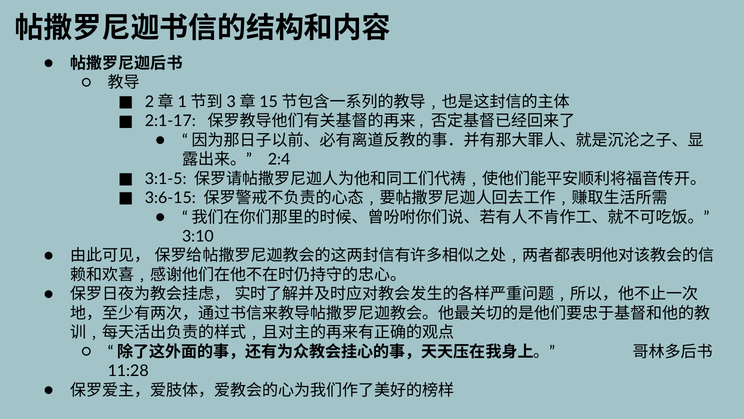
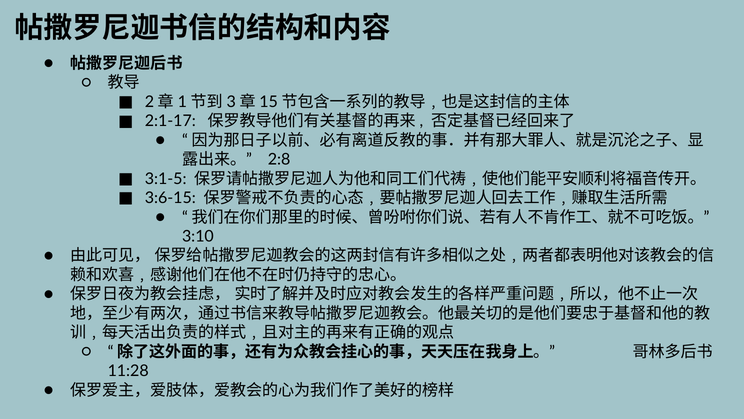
2:4: 2:4 -> 2:8 (279, 159)
